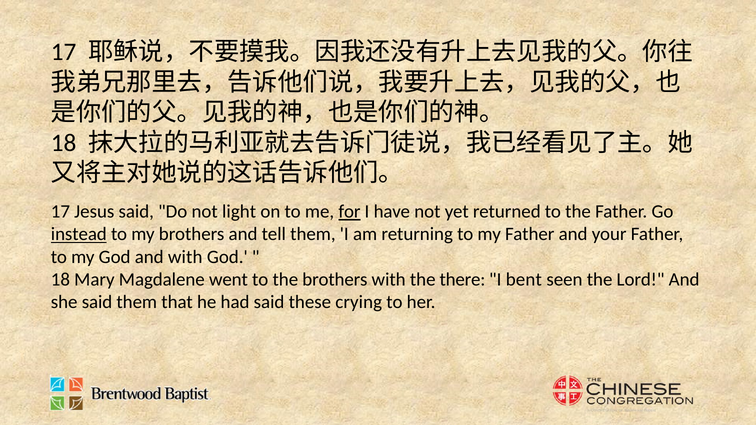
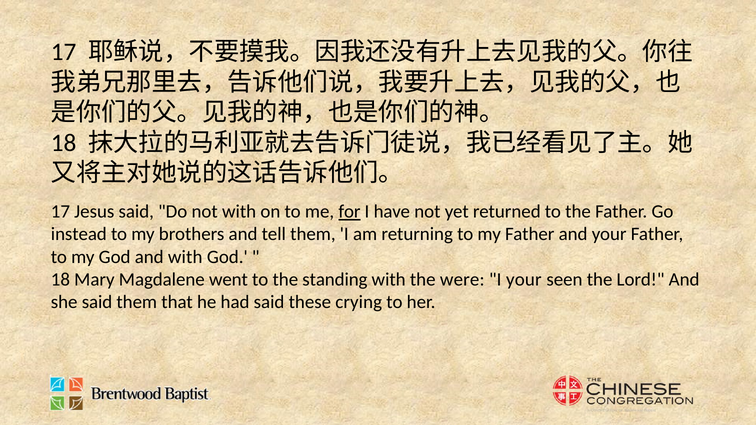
not light: light -> with (239, 212)
instead underline: present -> none (79, 234)
the brothers: brothers -> standing (335, 280)
there: there -> were (462, 280)
I bent: bent -> your (524, 280)
